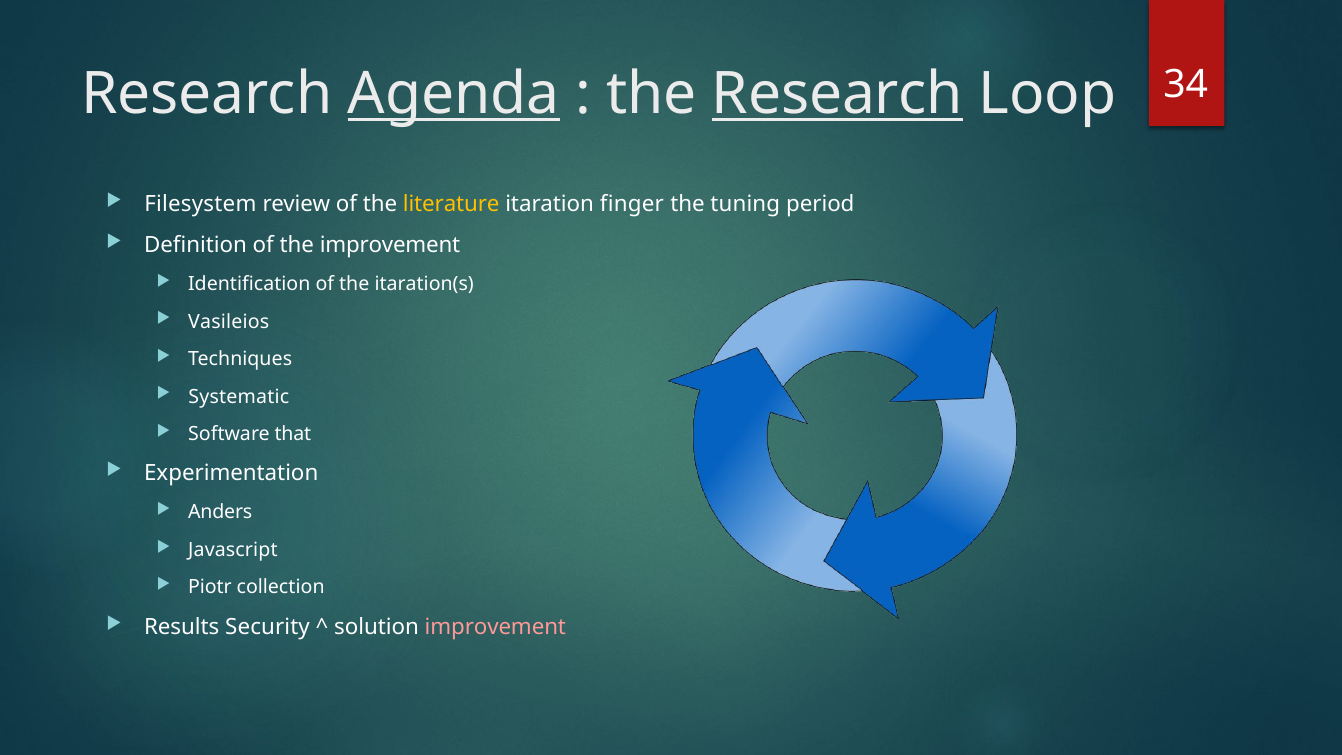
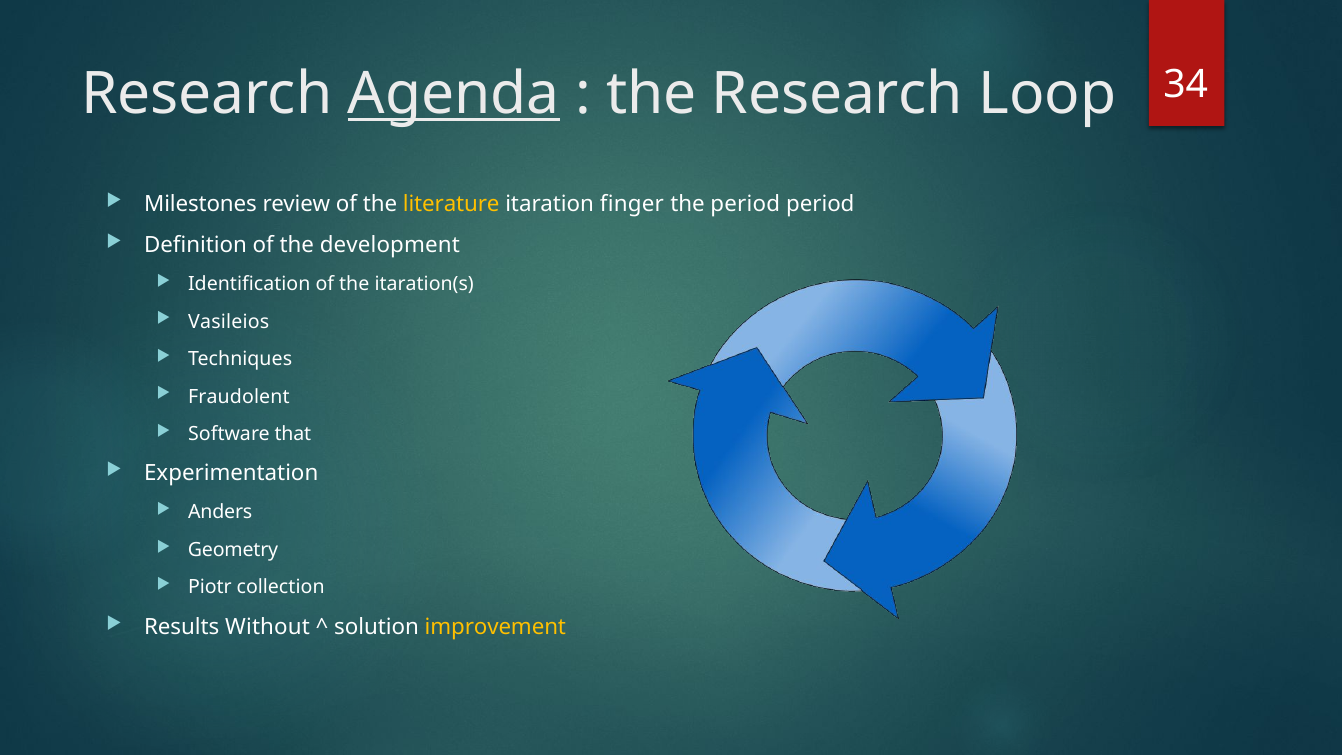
Research underline: present -> none (838, 94)
Filesystem: Filesystem -> Milestones (201, 204)
the tuning: tuning -> period (745, 204)
the improvement: improvement -> development (390, 245)
Systematic: Systematic -> Fraudolent (239, 397)
Javascript: Javascript -> Geometry (233, 550)
Security: Security -> Without (268, 627)
improvement colour: pink -> yellow (495, 627)
